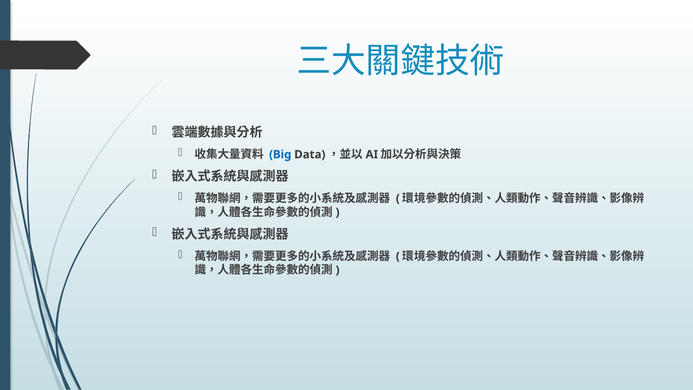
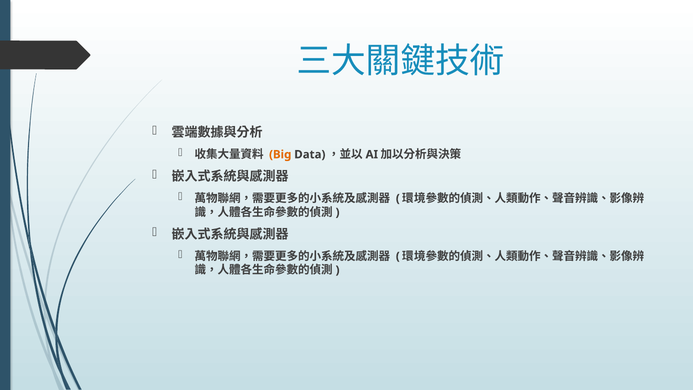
Big colour: blue -> orange (280, 154)
